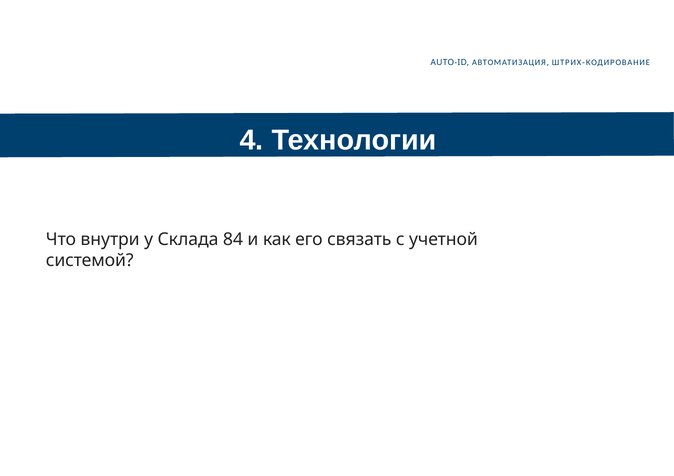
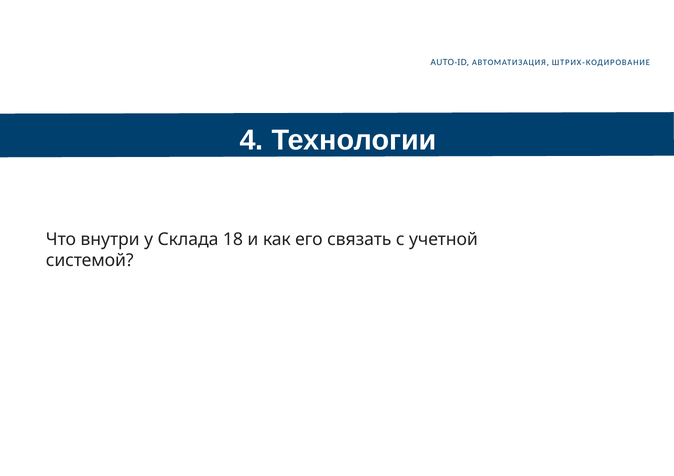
84: 84 -> 18 (233, 239)
